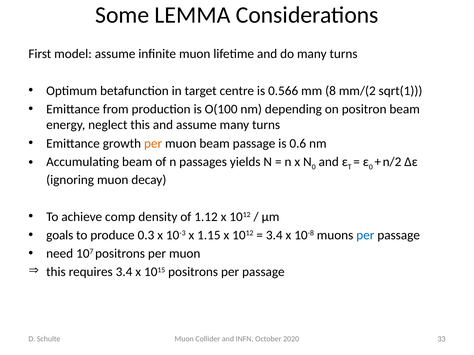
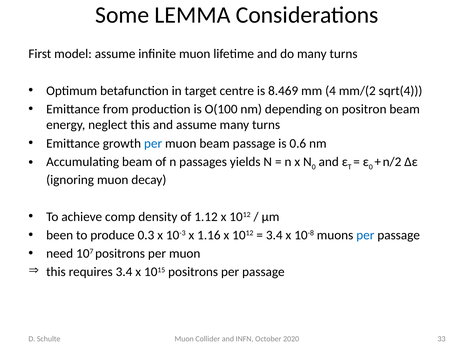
0.566: 0.566 -> 8.469 (283, 91)
8: 8 -> 4 (331, 91)
sqrt(1: sqrt(1 -> sqrt(4 (401, 91)
per colour: orange -> blue (153, 144)
goals: goals -> been (60, 235)
1.15: 1.15 -> 1.16 (209, 235)
